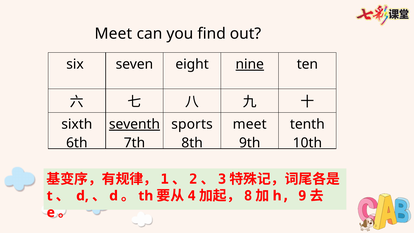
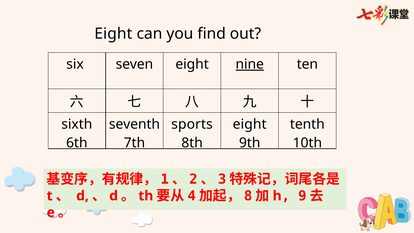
Meet: Meet -> Eight (113, 34)
seventh underline: present -> none (134, 124)
meet: meet -> eight (250, 124)
